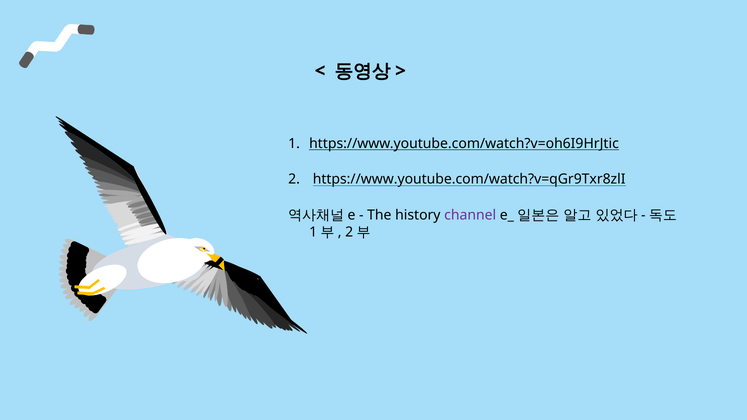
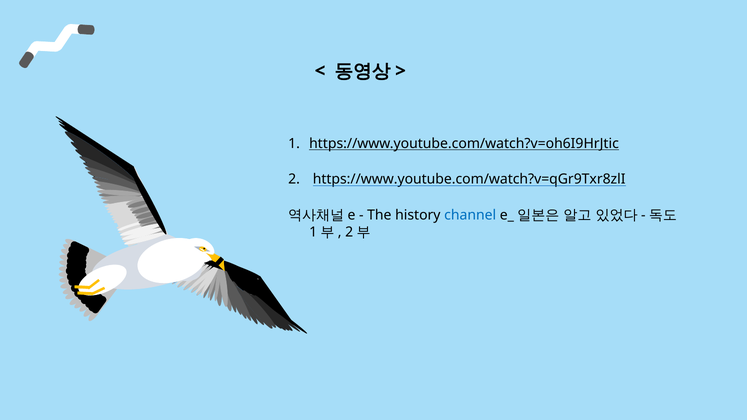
channel colour: purple -> blue (470, 215)
